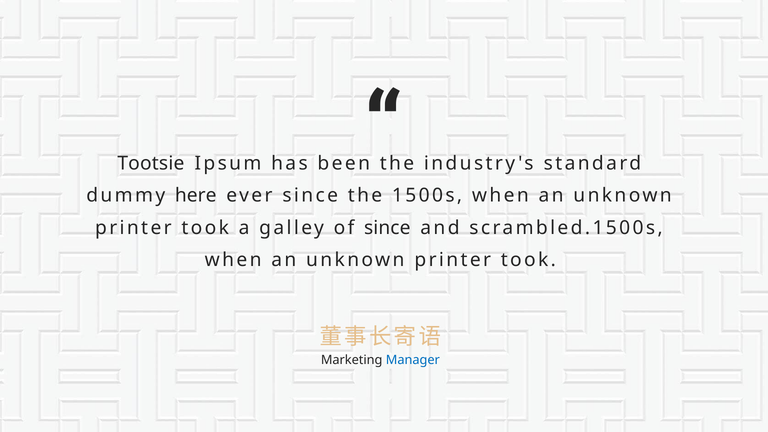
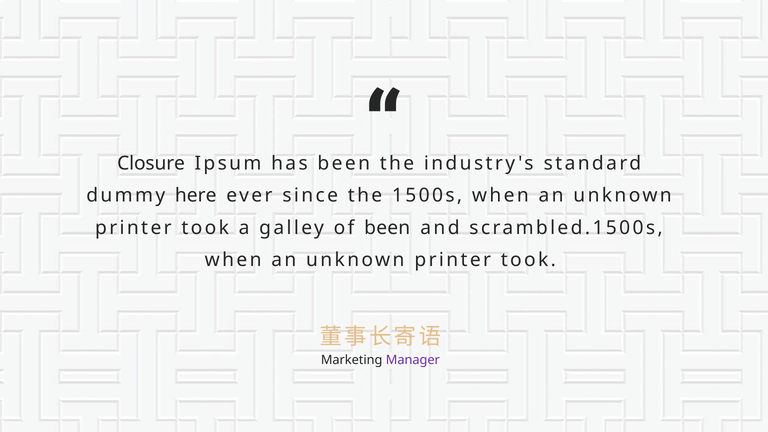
Tootsie: Tootsie -> Closure (151, 163)
of since: since -> been (387, 228)
Manager colour: blue -> purple (413, 360)
